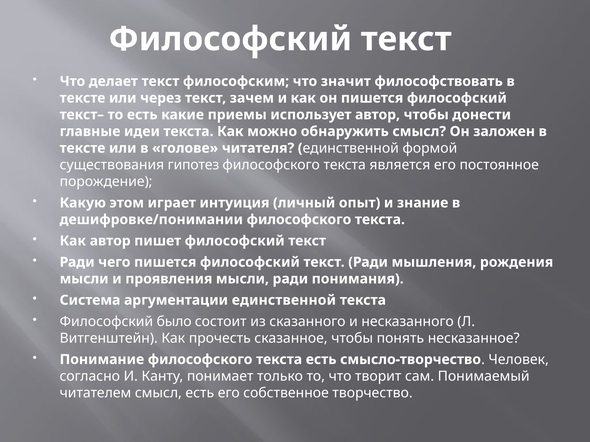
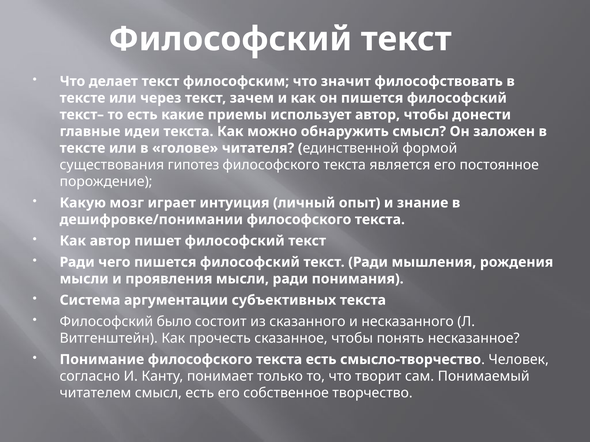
этом: этом -> мозг (127, 203)
аргументации единственной: единственной -> субъективных (284, 300)
